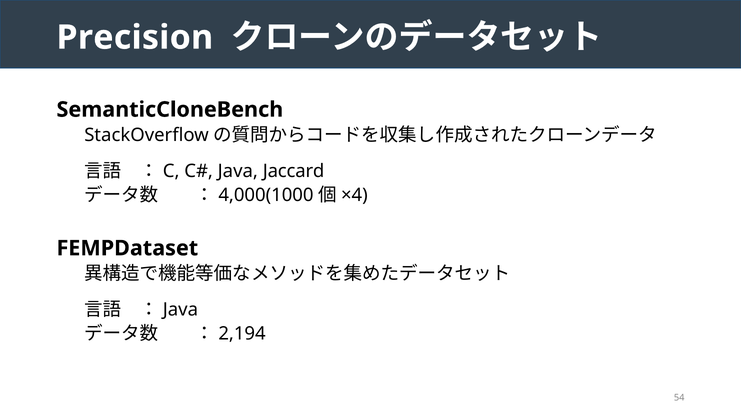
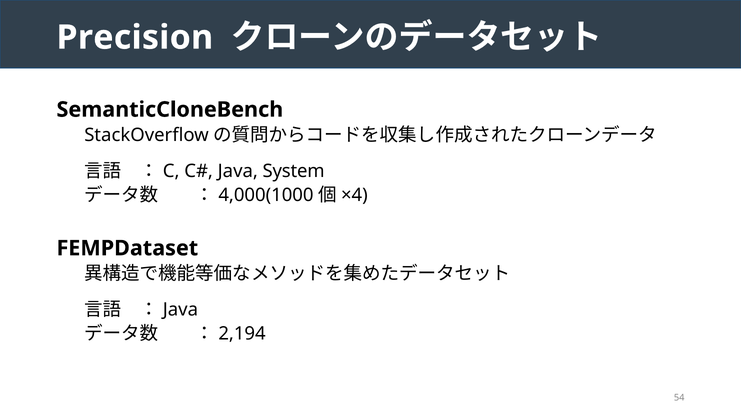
Jaccard: Jaccard -> System (294, 171)
